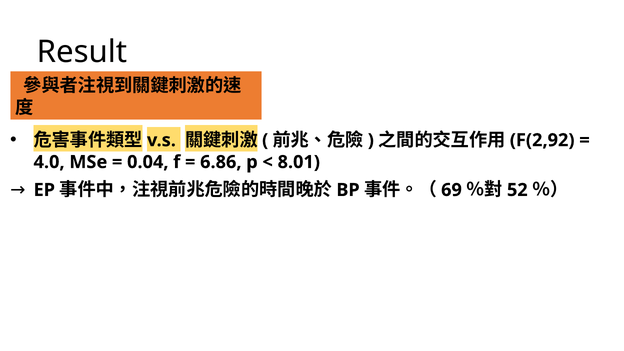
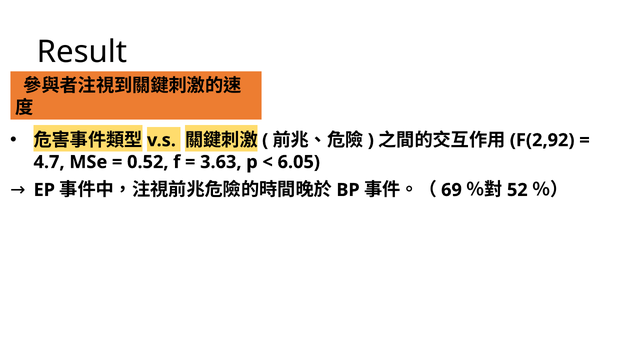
4.0: 4.0 -> 4.7 (49, 162)
0.04: 0.04 -> 0.52 (148, 162)
6.86: 6.86 -> 3.63 (221, 162)
8.01: 8.01 -> 6.05 (299, 162)
